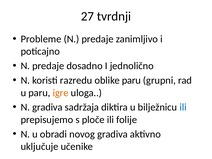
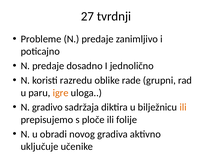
oblike paru: paru -> rade (131, 80)
N gradiva: gradiva -> gradivo (47, 107)
ili colour: blue -> orange (183, 107)
